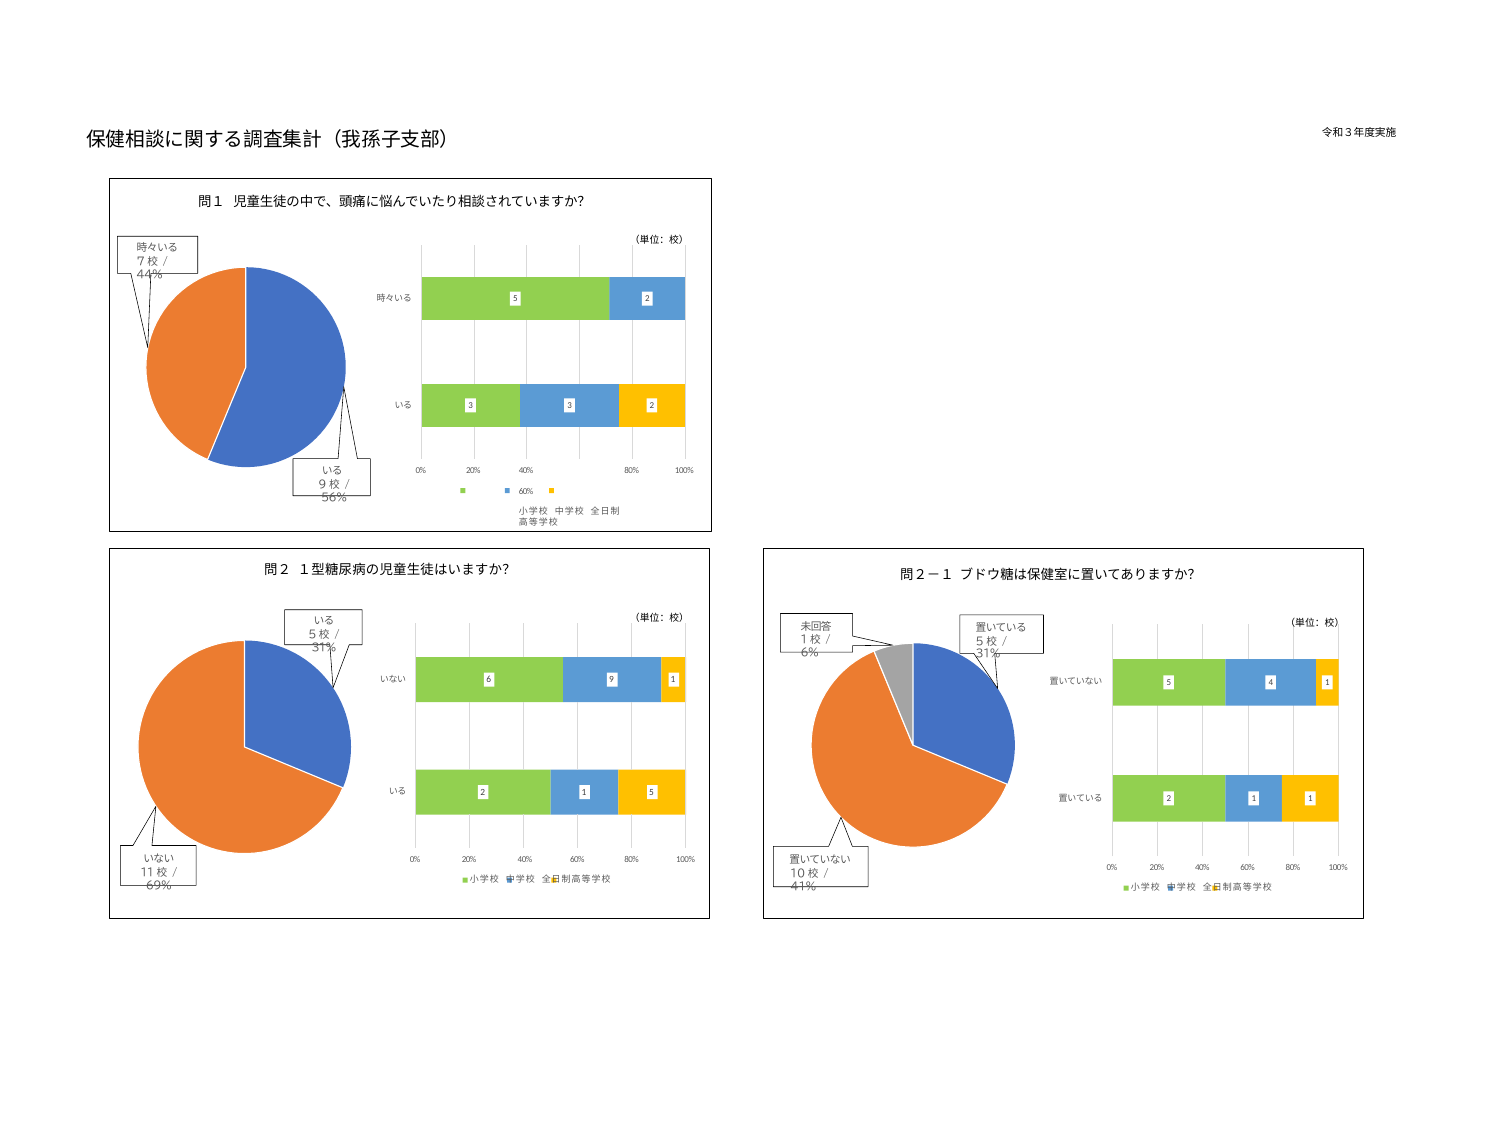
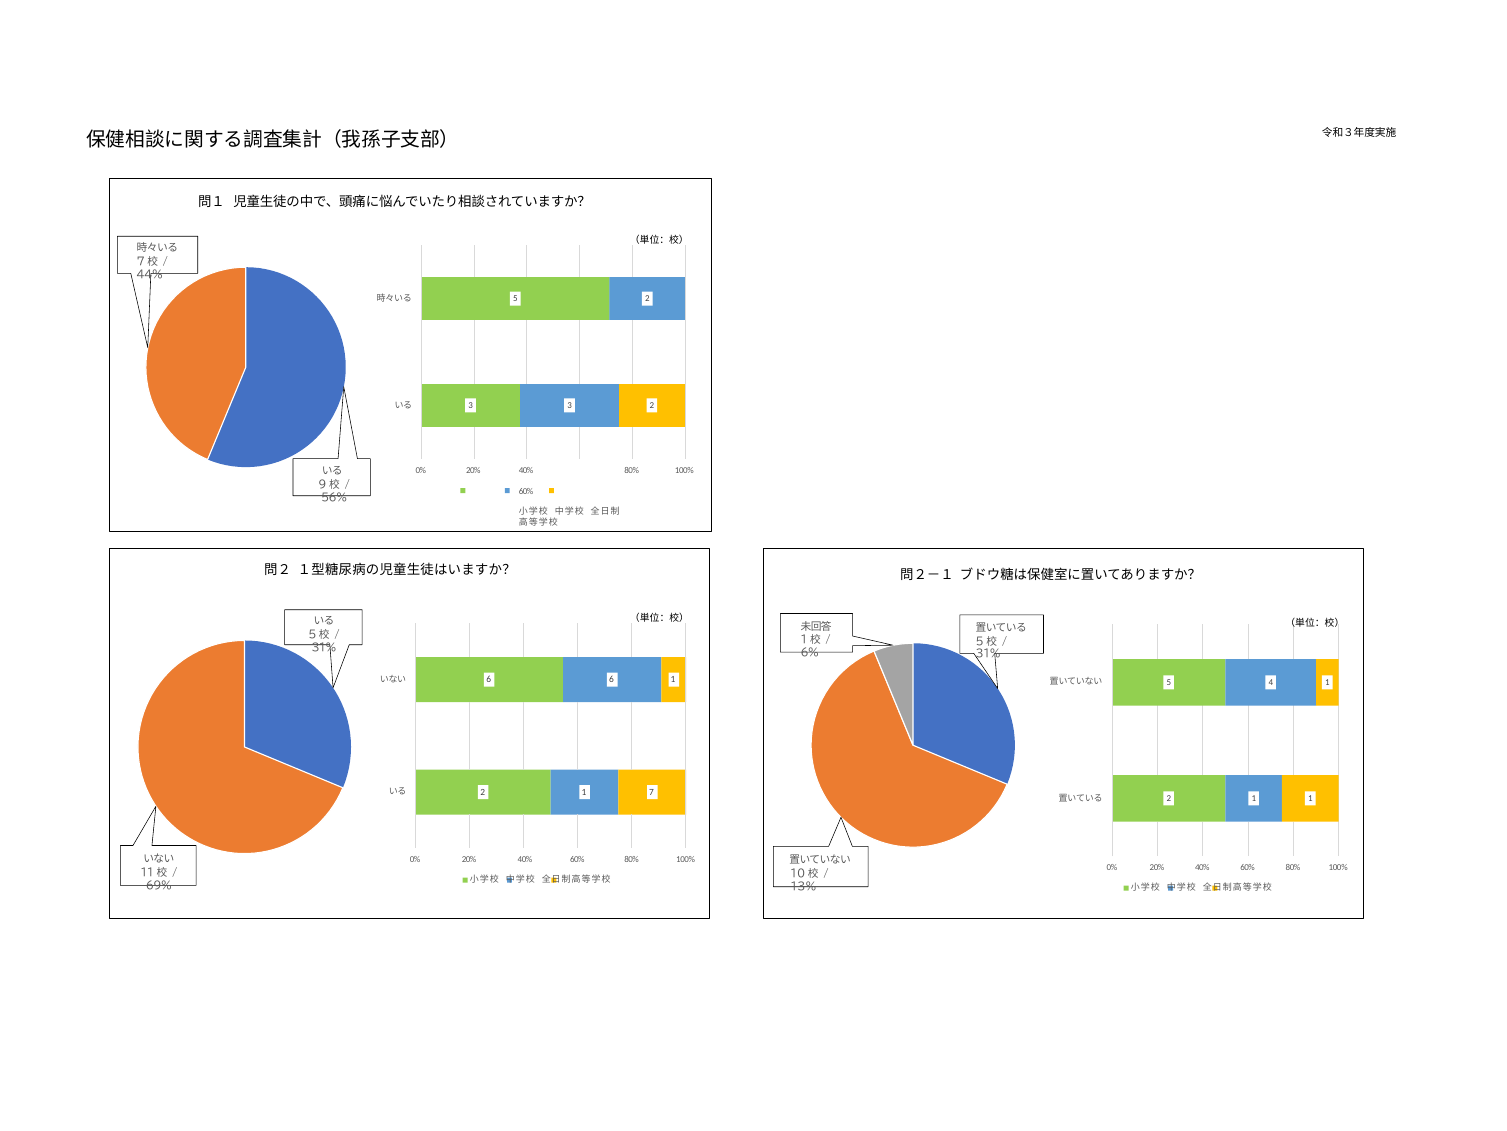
6 9: 9 -> 6 (612, 679)
1 5: 5 -> 7 (651, 792)
41%: 41% -> 13% (803, 886)
